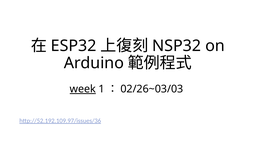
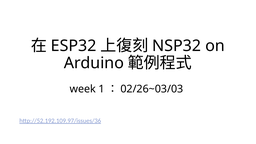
week underline: present -> none (83, 89)
